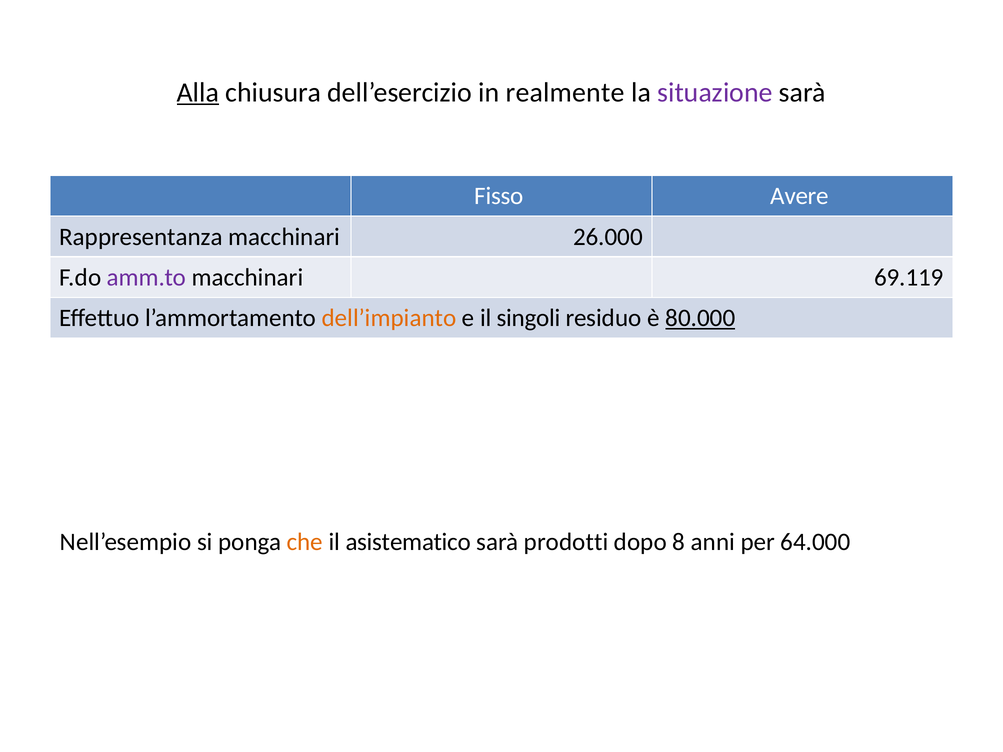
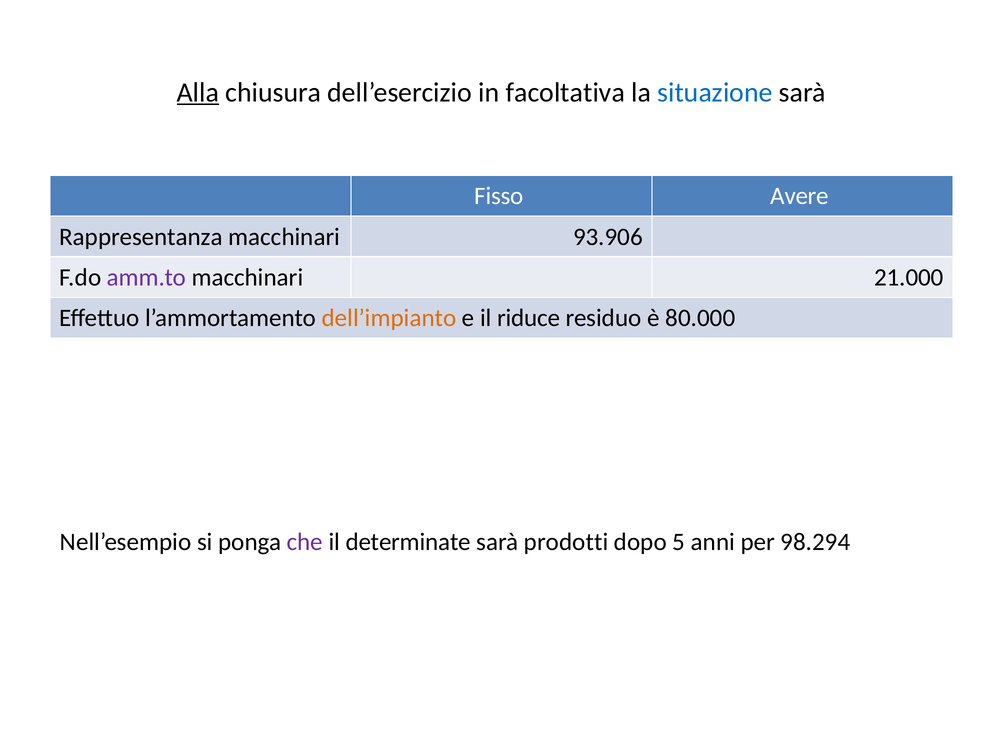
realmente: realmente -> facoltativa (565, 92)
situazione colour: purple -> blue (715, 92)
26.000: 26.000 -> 93.906 (608, 237)
69.119: 69.119 -> 21.000 (909, 278)
singoli: singoli -> riduce (529, 318)
80.000 underline: present -> none (700, 318)
che colour: orange -> purple (305, 542)
asistematico: asistematico -> determinate (408, 542)
8: 8 -> 5 (679, 542)
64.000: 64.000 -> 98.294 (815, 542)
